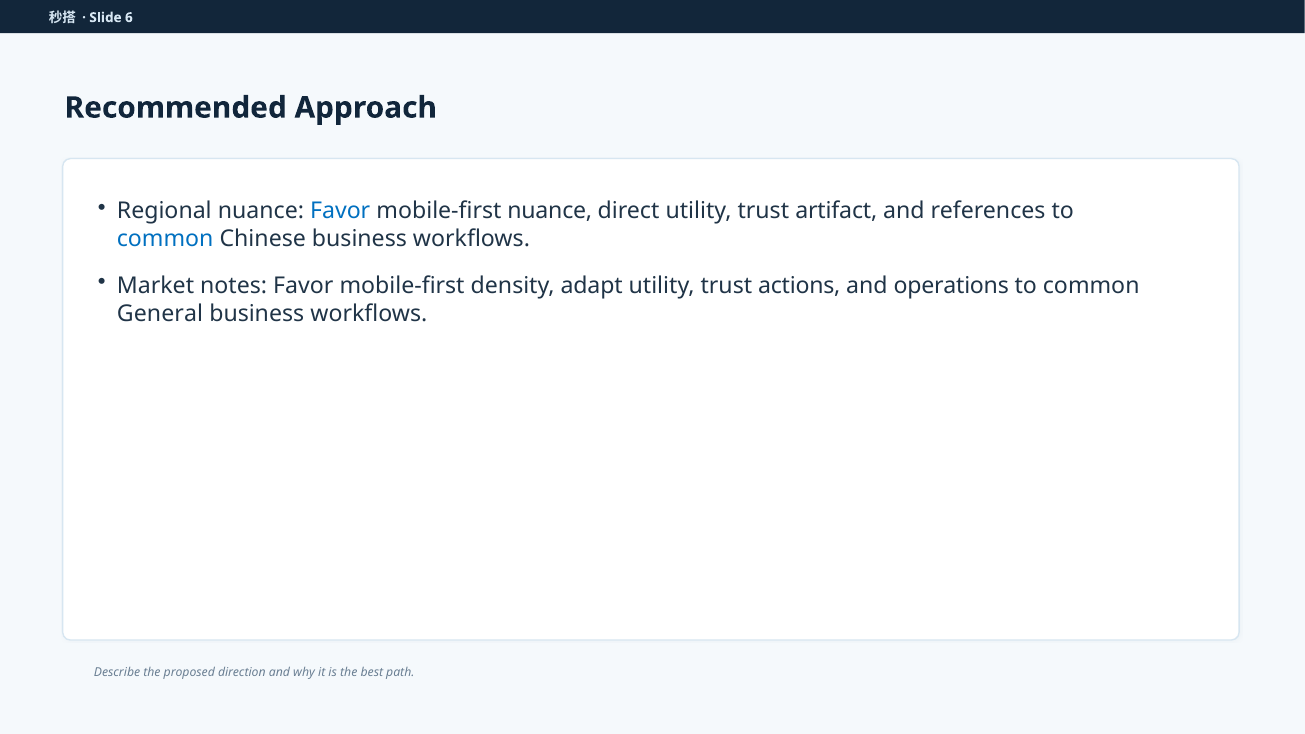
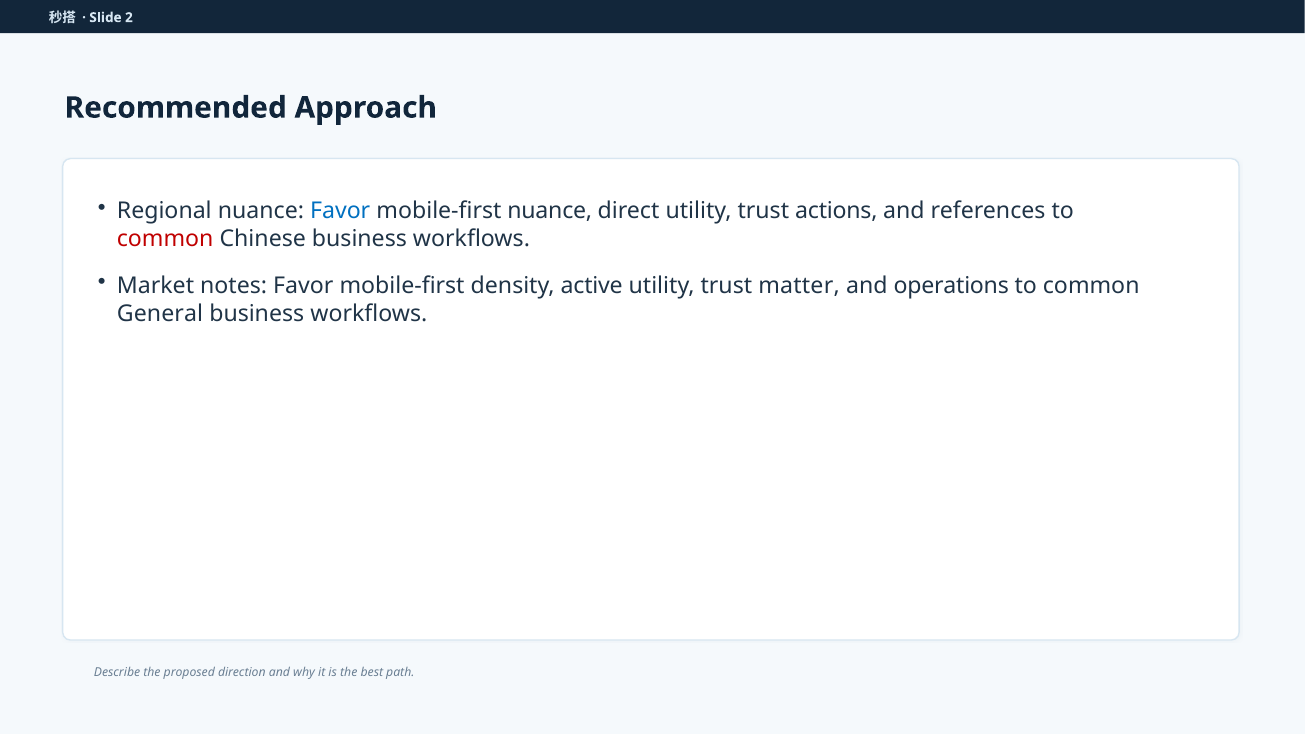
6: 6 -> 2 (129, 18)
artifact: artifact -> actions (836, 211)
common colour: blue -> red (165, 239)
adapt: adapt -> active (592, 286)
actions: actions -> matter (799, 286)
